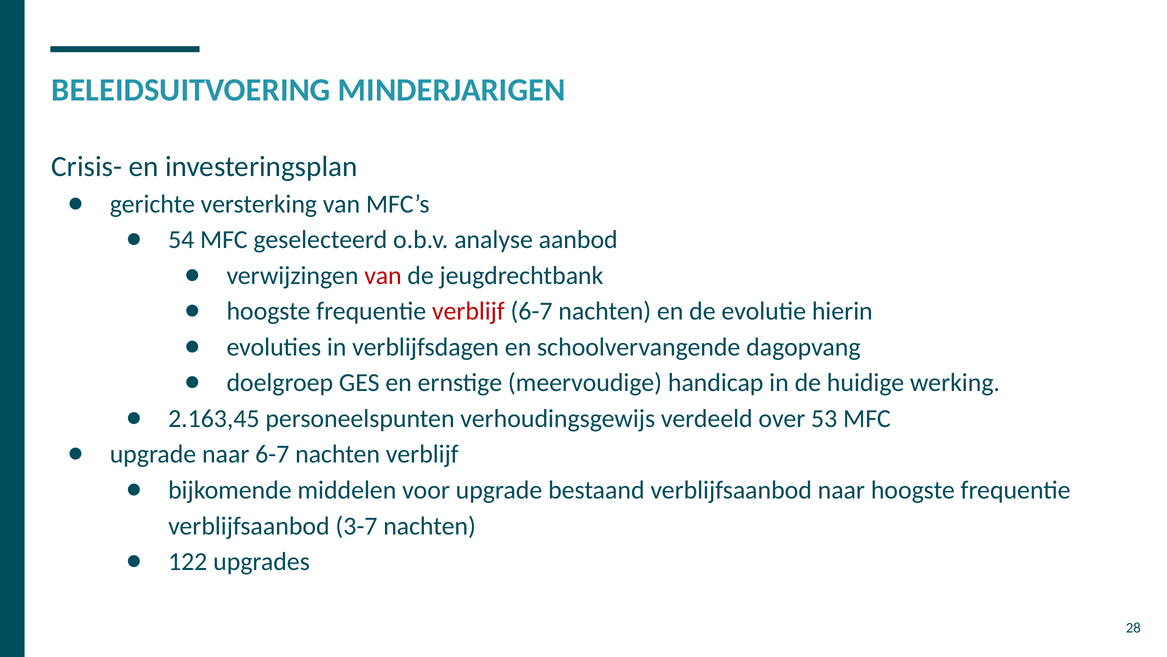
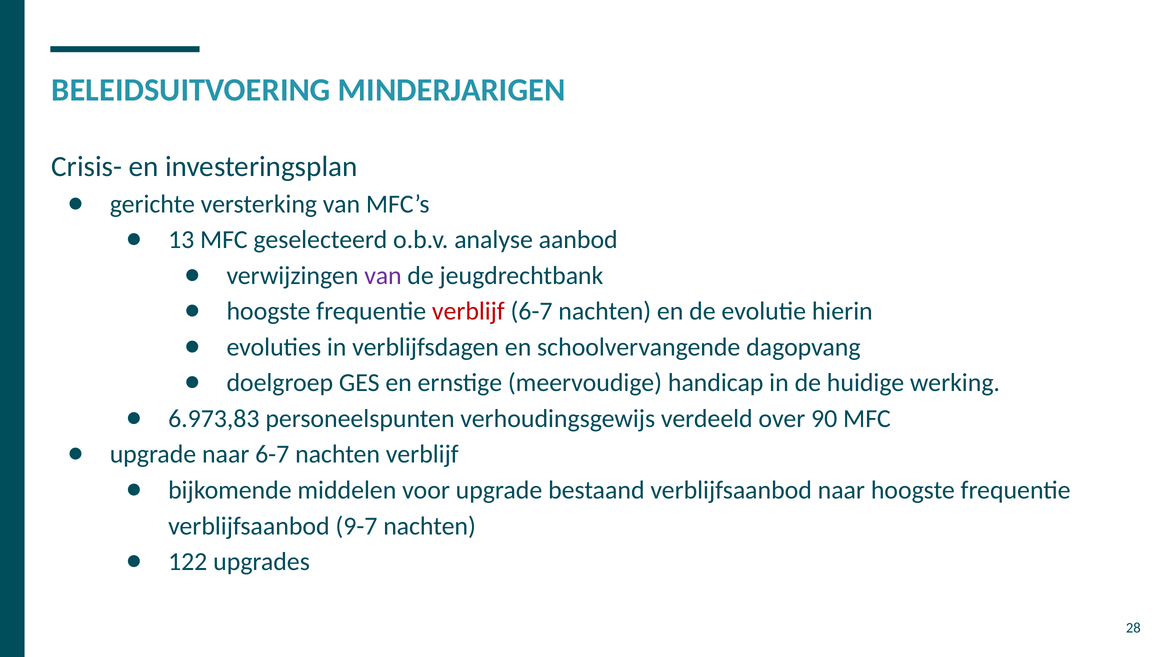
54: 54 -> 13 (181, 240)
van colour: red -> purple (383, 275)
2.163,45: 2.163,45 -> 6.973,83 (214, 418)
53: 53 -> 90 (824, 418)
3-7: 3-7 -> 9-7 (356, 526)
